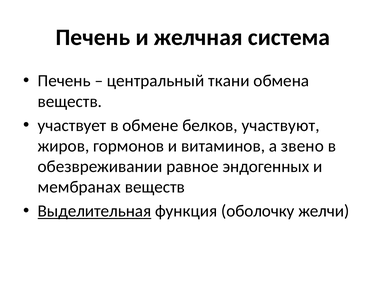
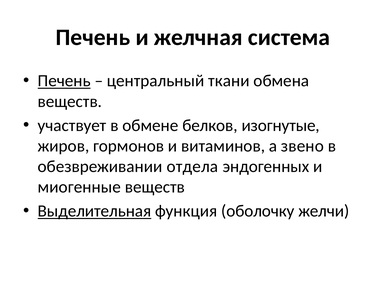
Печень underline: none -> present (64, 81)
участвуют: участвуют -> изогнутые (281, 126)
равное: равное -> отдела (192, 167)
мембранах: мембранах -> миогенные (79, 187)
